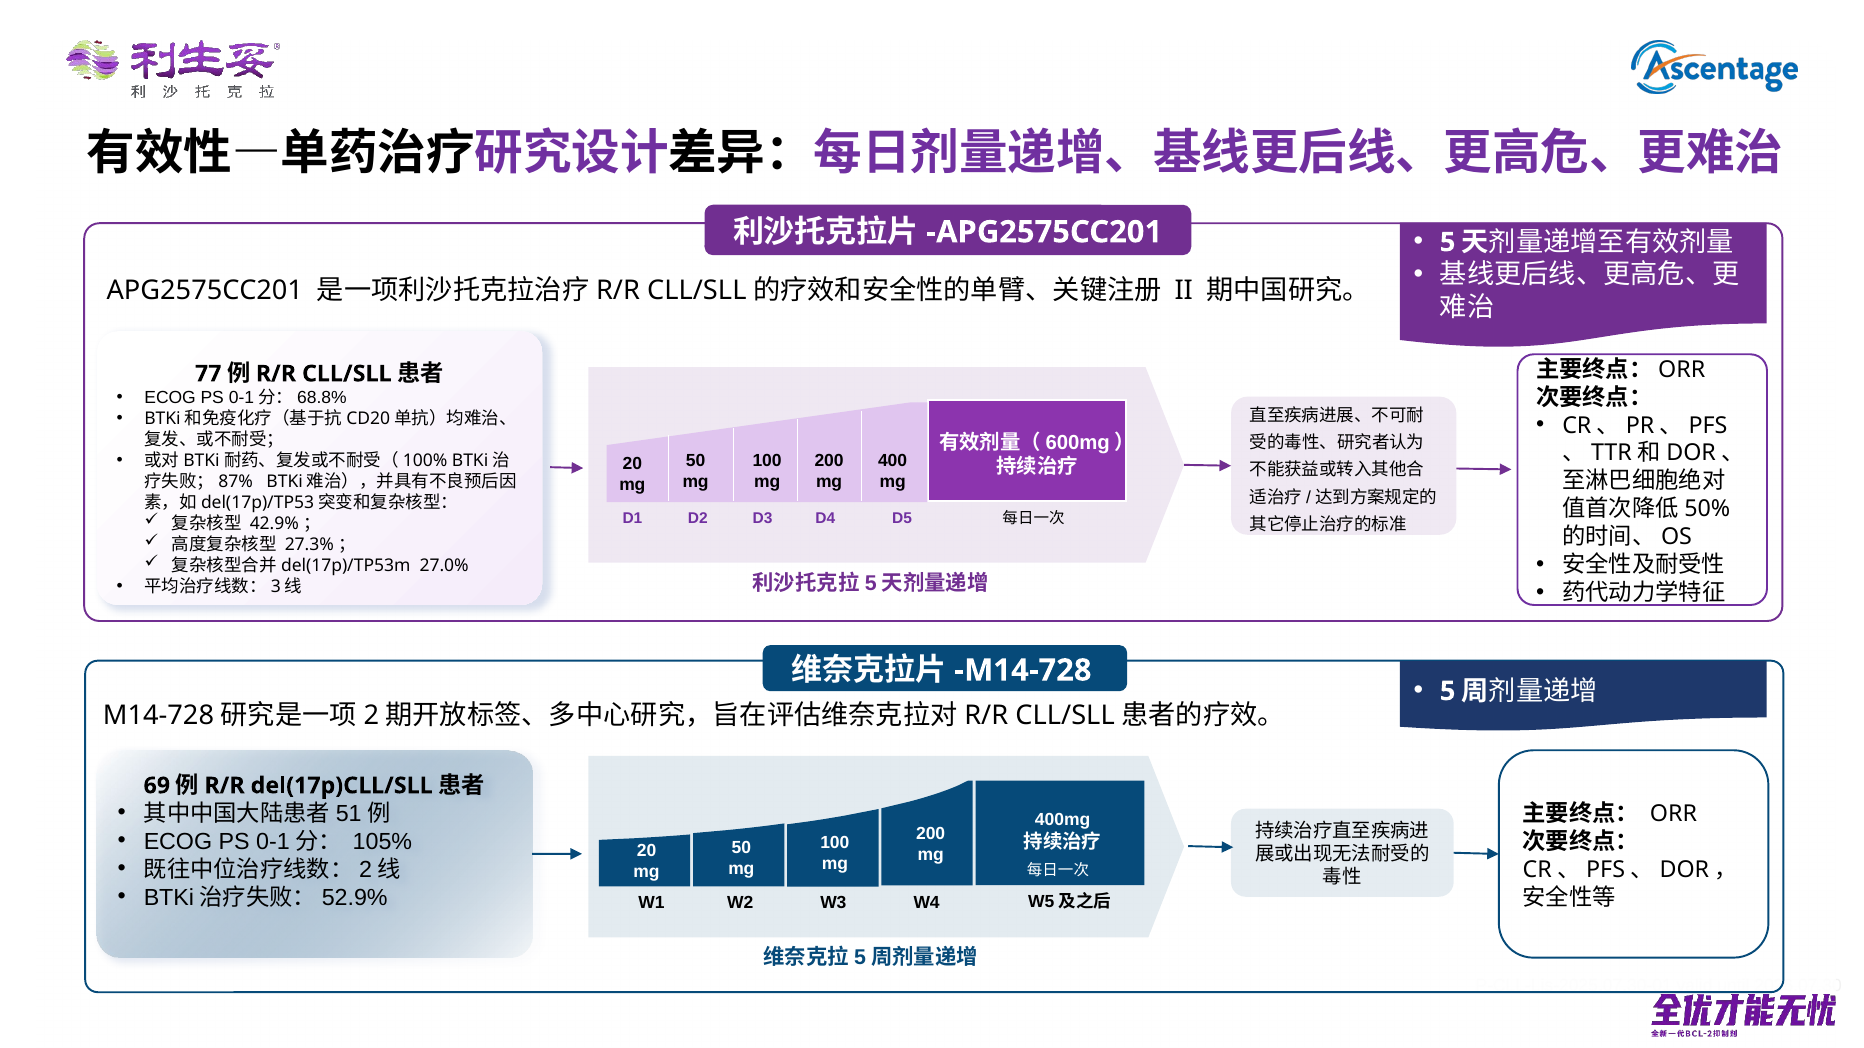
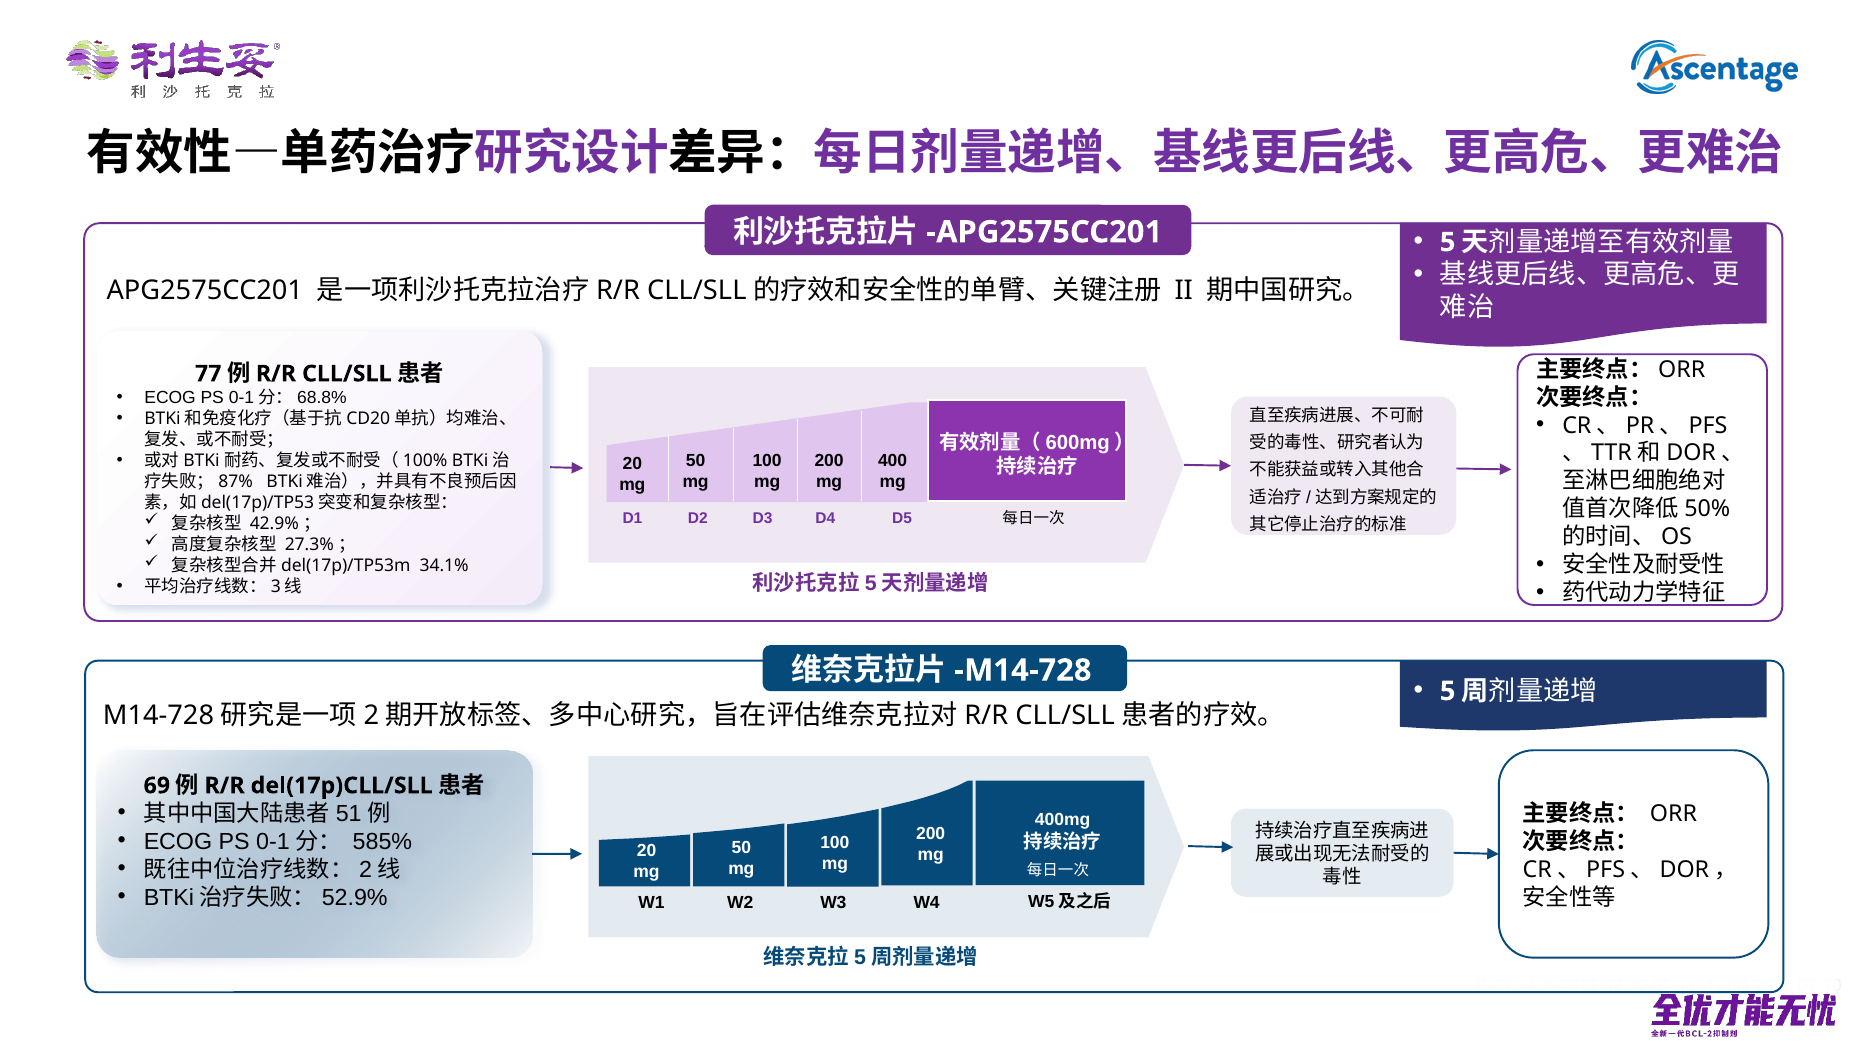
27.0%: 27.0% -> 34.1% (444, 566)
105%: 105% -> 585% (382, 842)
